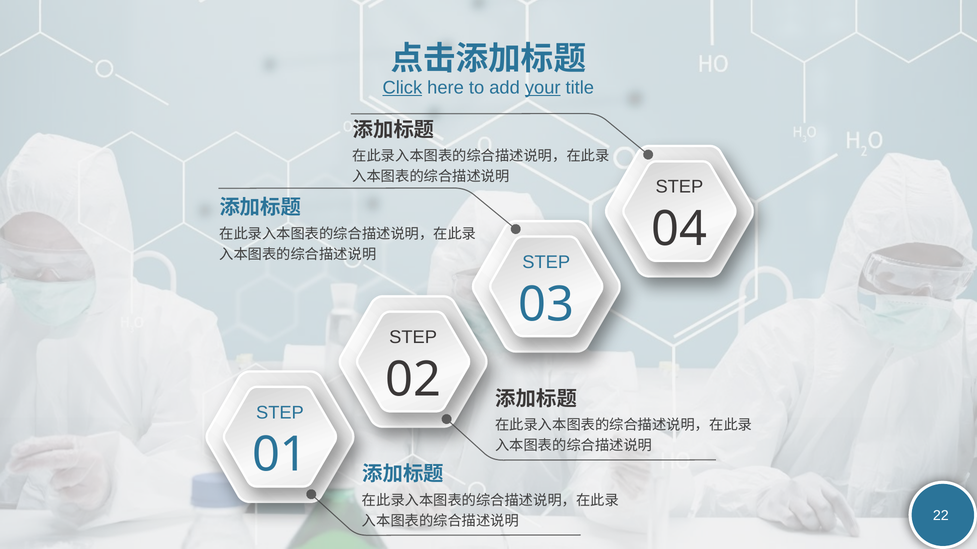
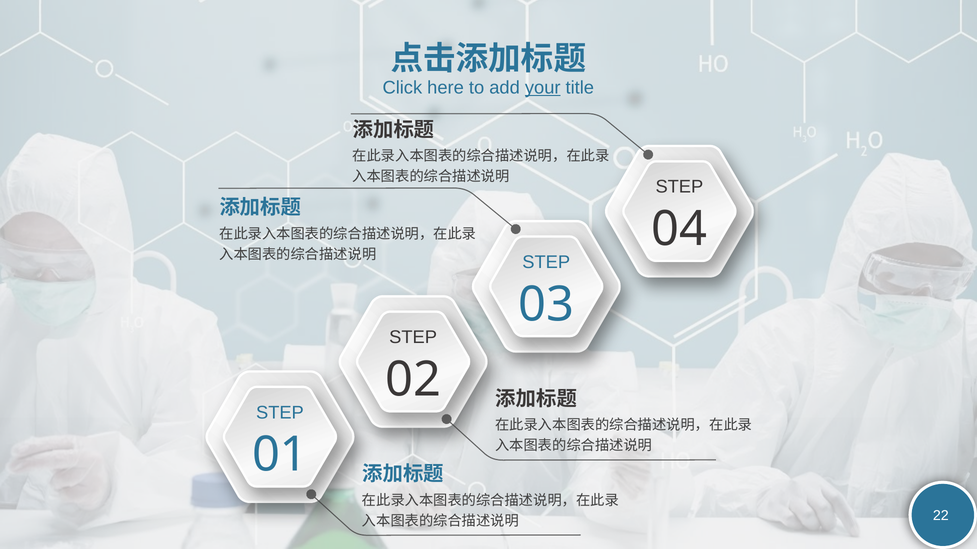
Click underline: present -> none (402, 88)
